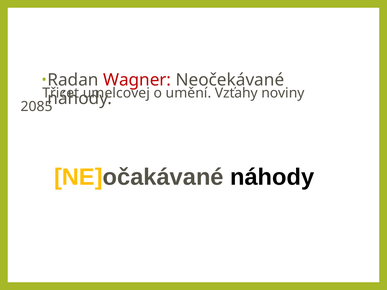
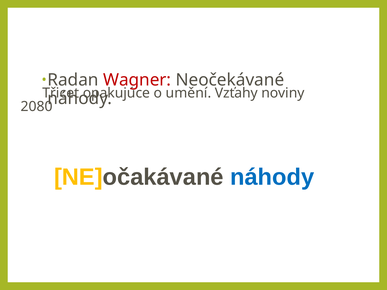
umelcovej: umelcovej -> opakujúce (116, 93)
2085: 2085 -> 2080 (37, 107)
náhody colour: black -> blue (272, 177)
